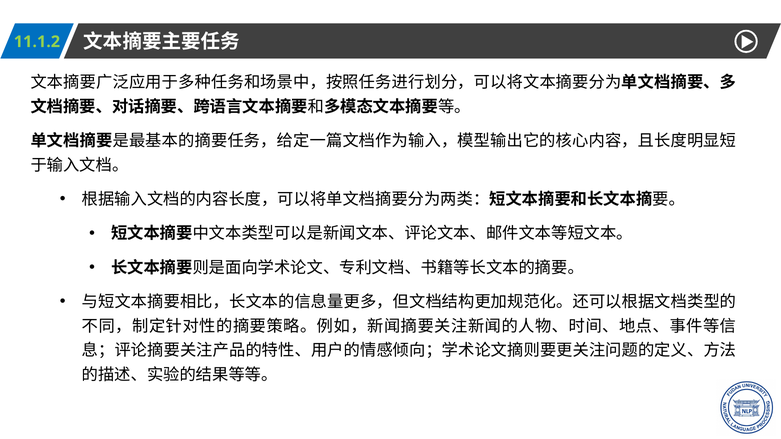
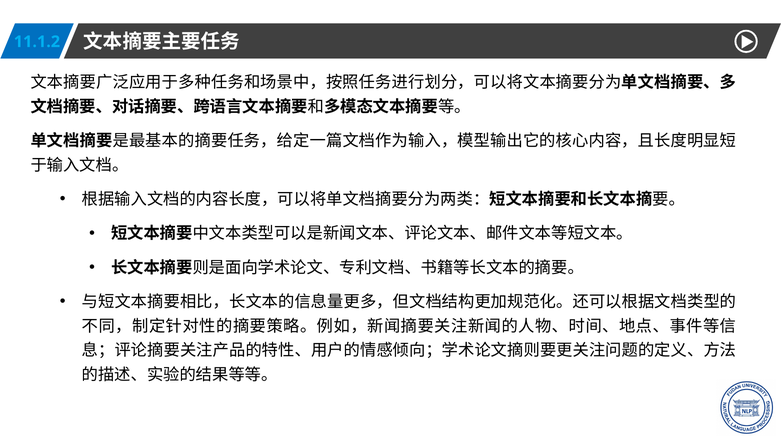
11.1.2 colour: light green -> light blue (37, 42)
